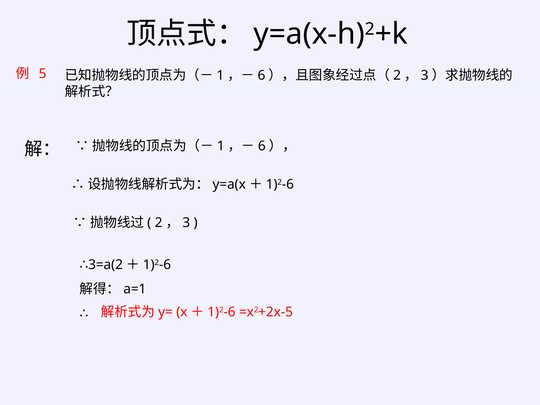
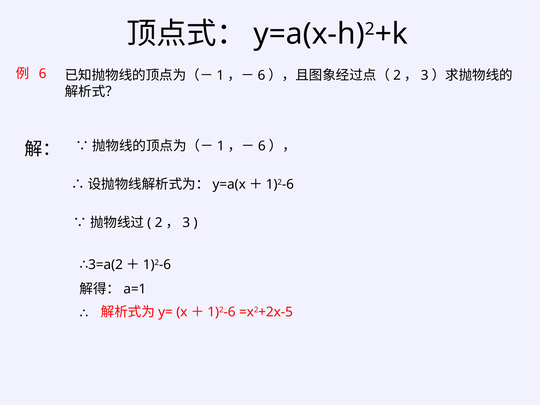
5: 5 -> 6 (43, 74)
